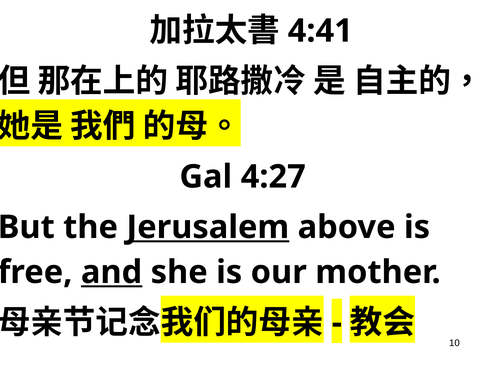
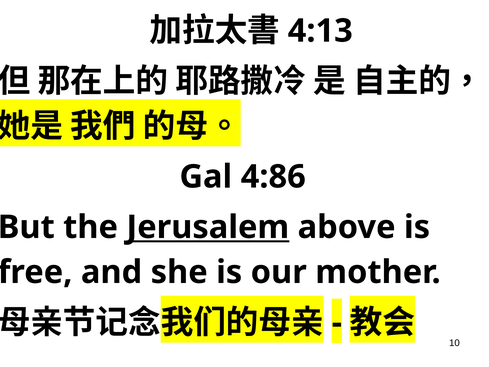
4:41: 4:41 -> 4:13 (320, 31)
4:27: 4:27 -> 4:86 (273, 177)
and underline: present -> none (112, 272)
